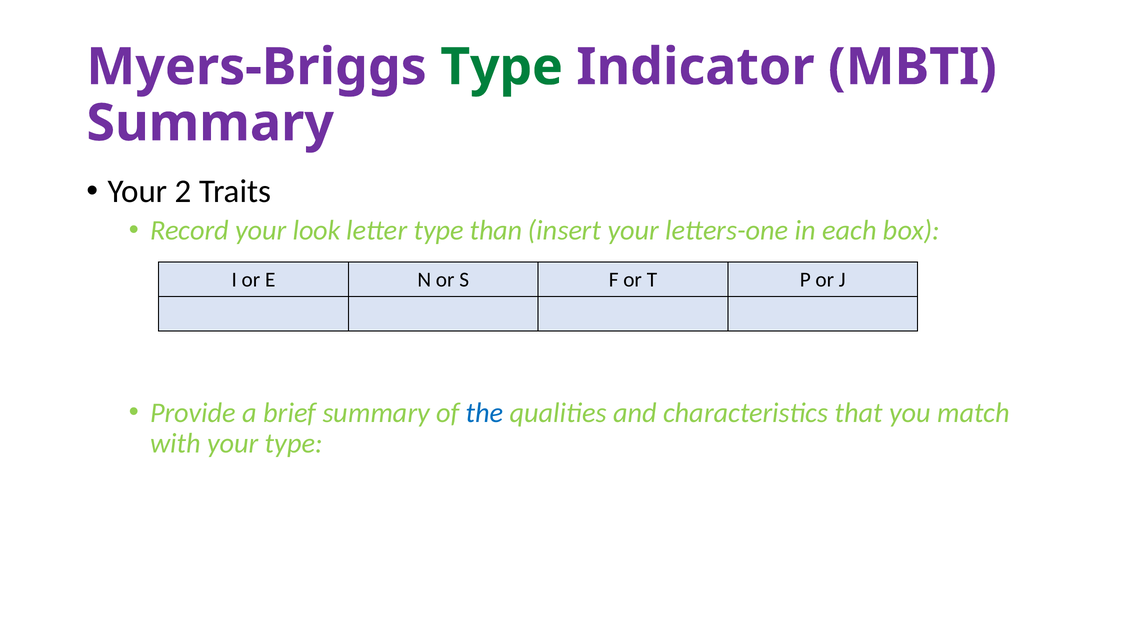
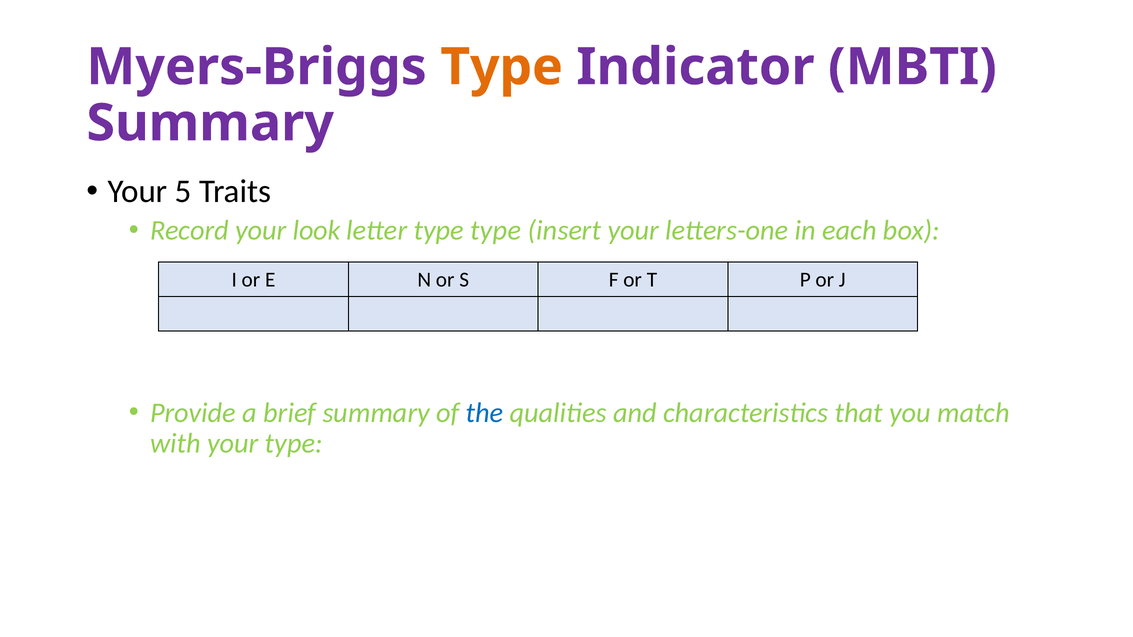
Type colour: green -> orange (502, 67)
2: 2 -> 5 (183, 191)
type than: than -> type (496, 231)
